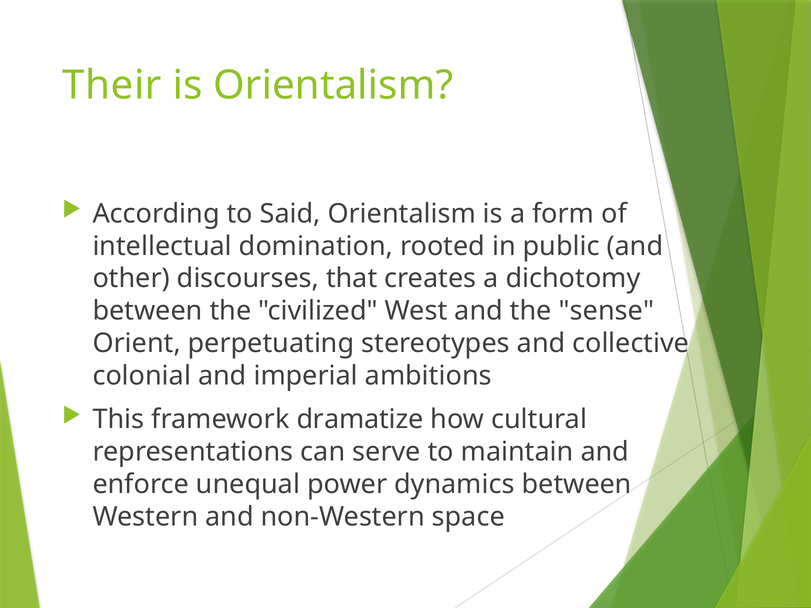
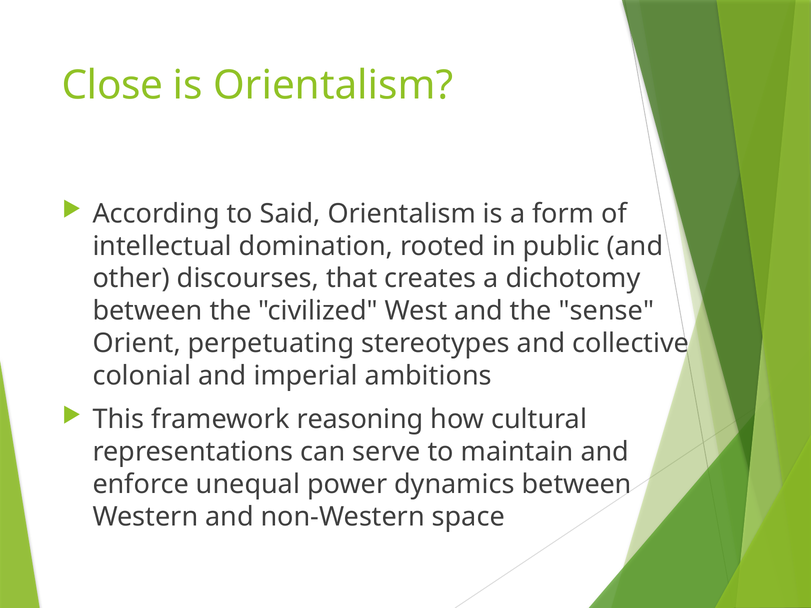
Their: Their -> Close (112, 85)
dramatize: dramatize -> reasoning (360, 420)
